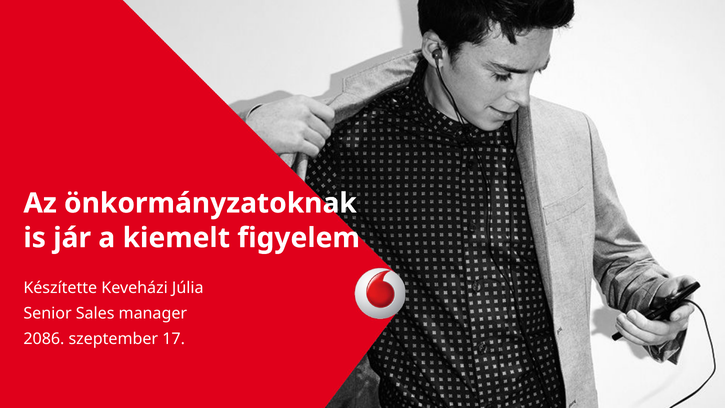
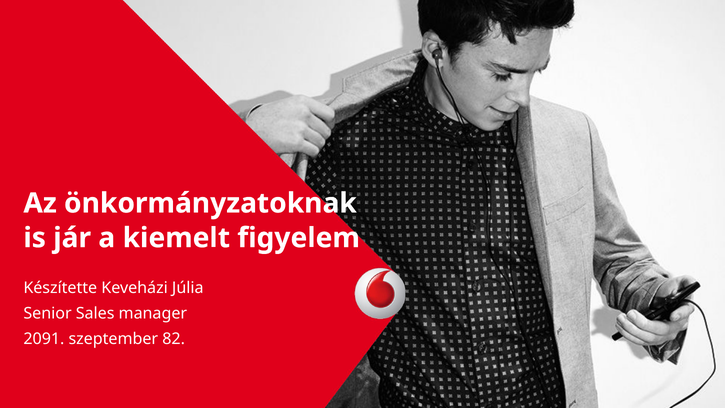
2086: 2086 -> 2091 (44, 339)
17: 17 -> 82 (174, 339)
